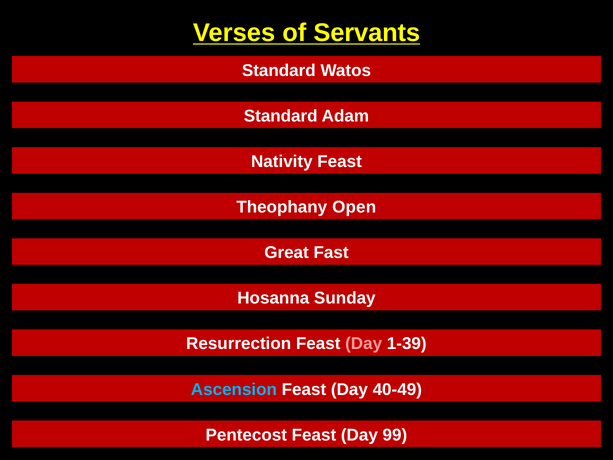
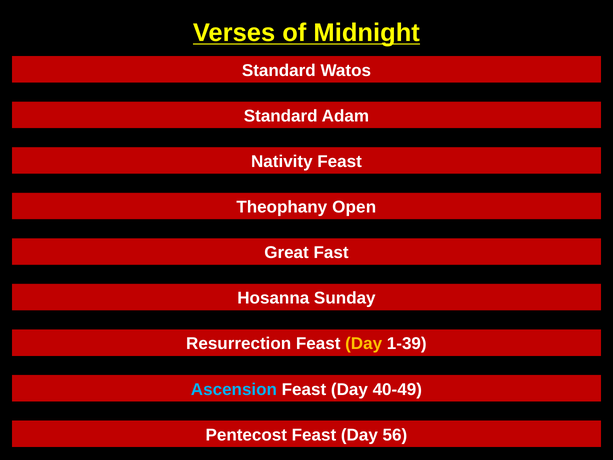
Servants: Servants -> Midnight (367, 33)
Day colour: pink -> yellow (364, 344)
99: 99 -> 56 (395, 435)
